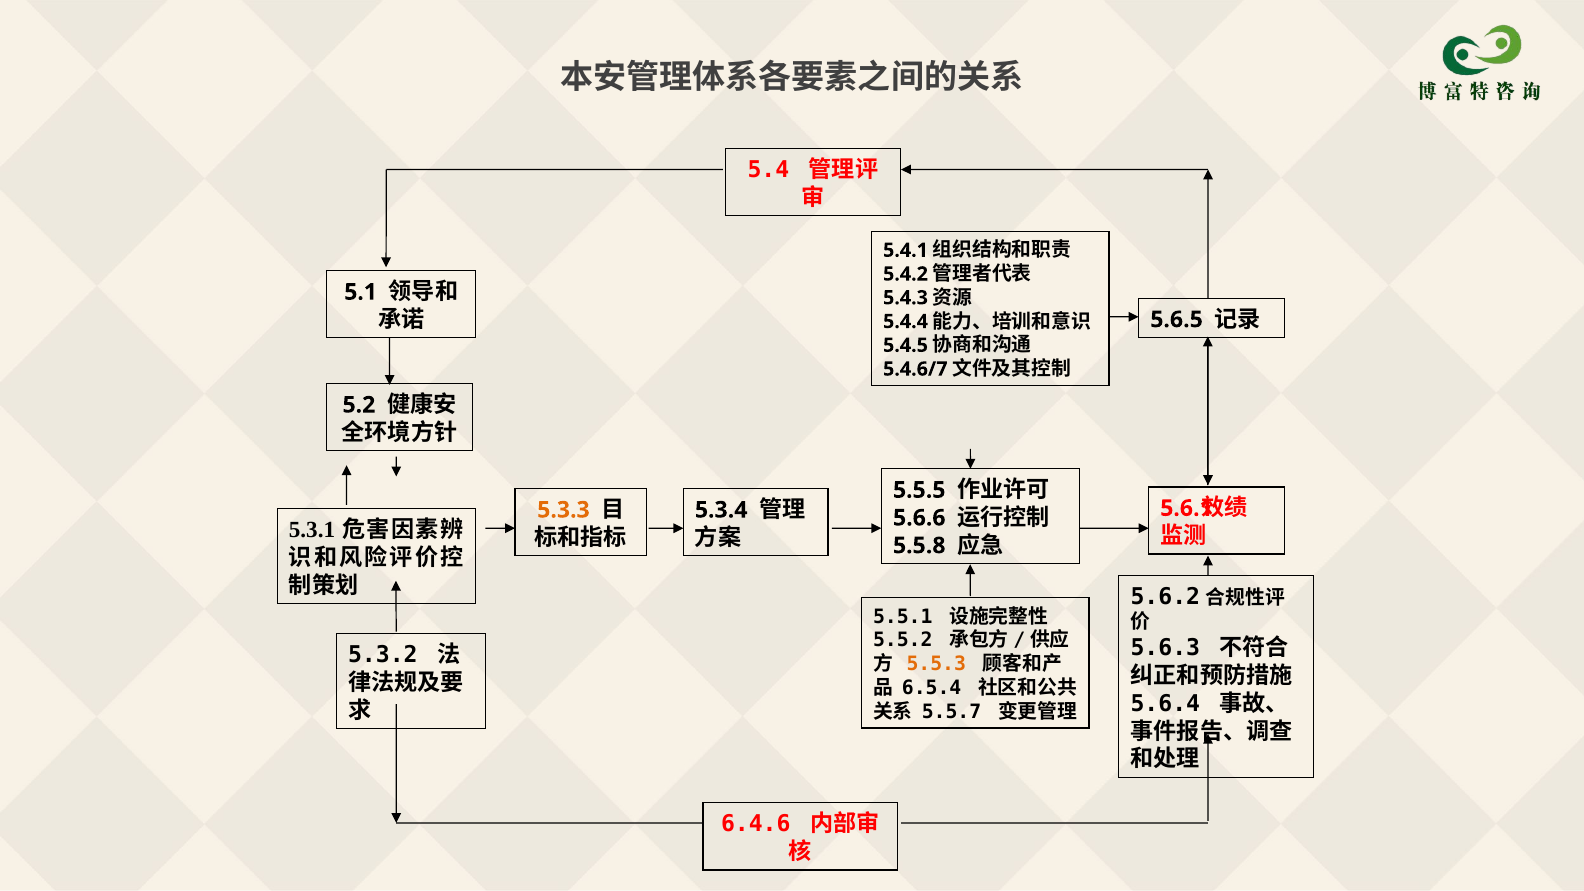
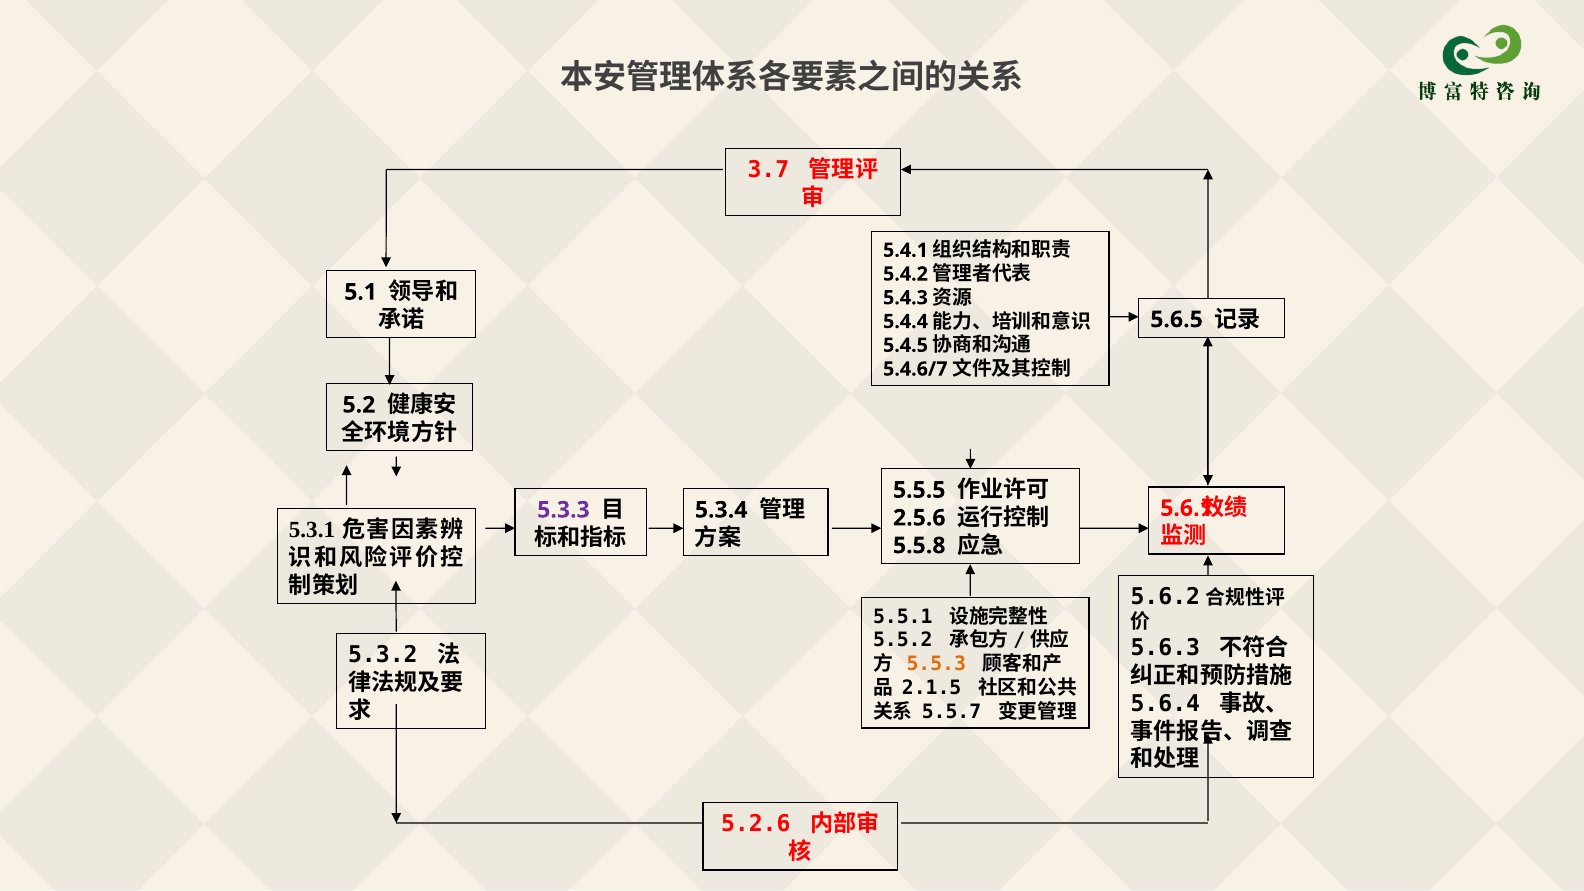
5.4: 5.4 -> 3.7 (768, 170)
5.3.3 colour: orange -> purple (563, 510)
5.6.6: 5.6.6 -> 2.5.6 (919, 518)
6.5.4: 6.5.4 -> 2.1.5 (932, 688)
6.4.6: 6.4.6 -> 5.2.6 (756, 824)
